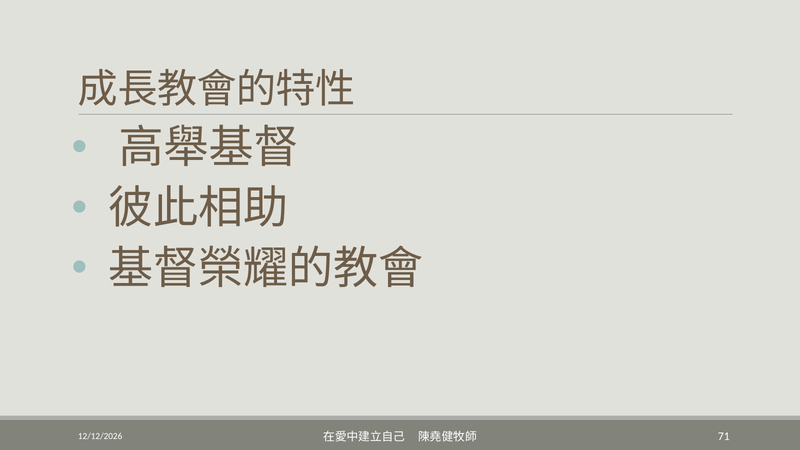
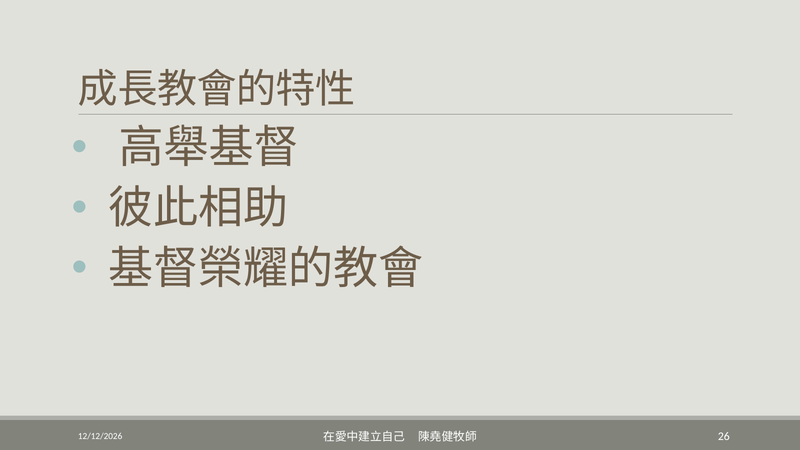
71: 71 -> 26 (724, 437)
